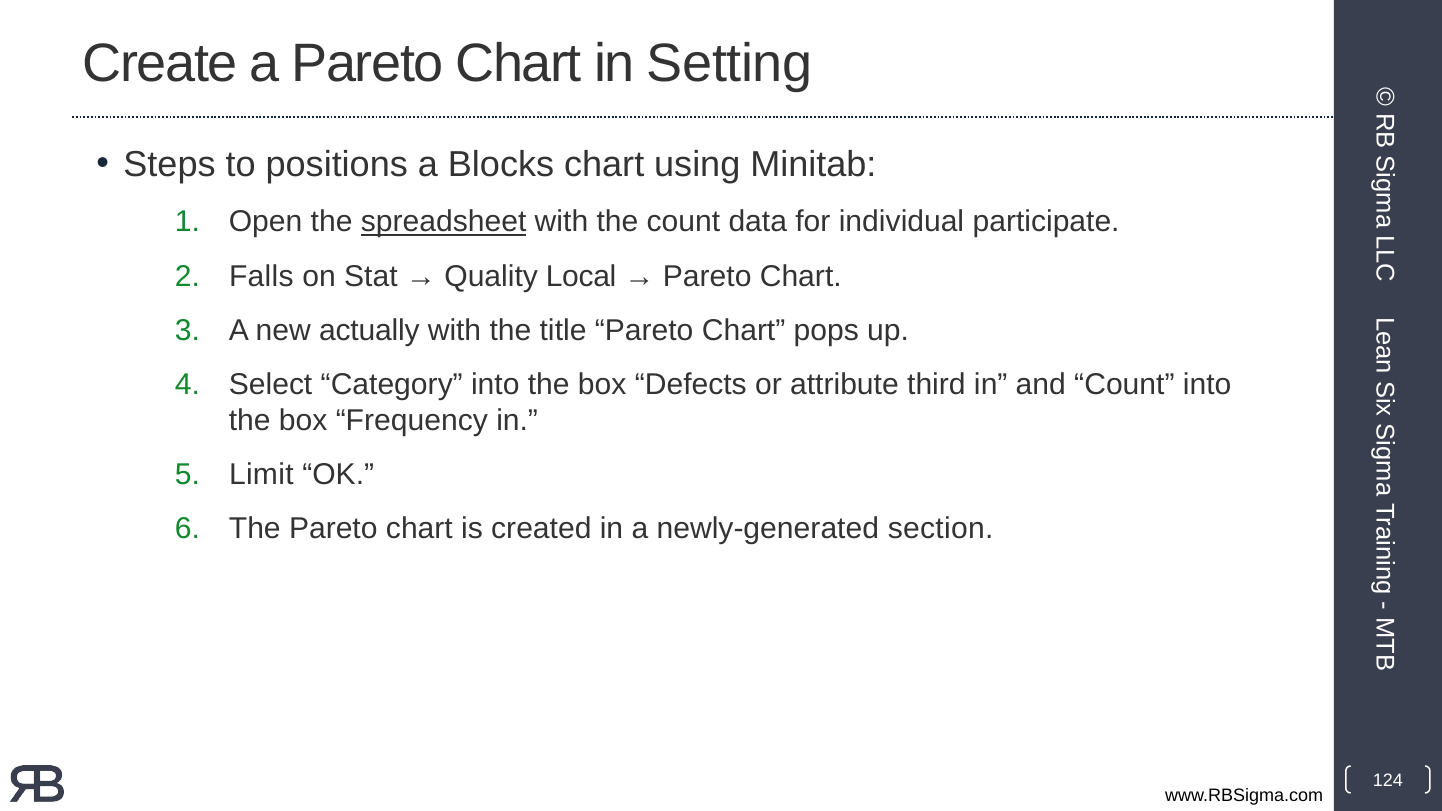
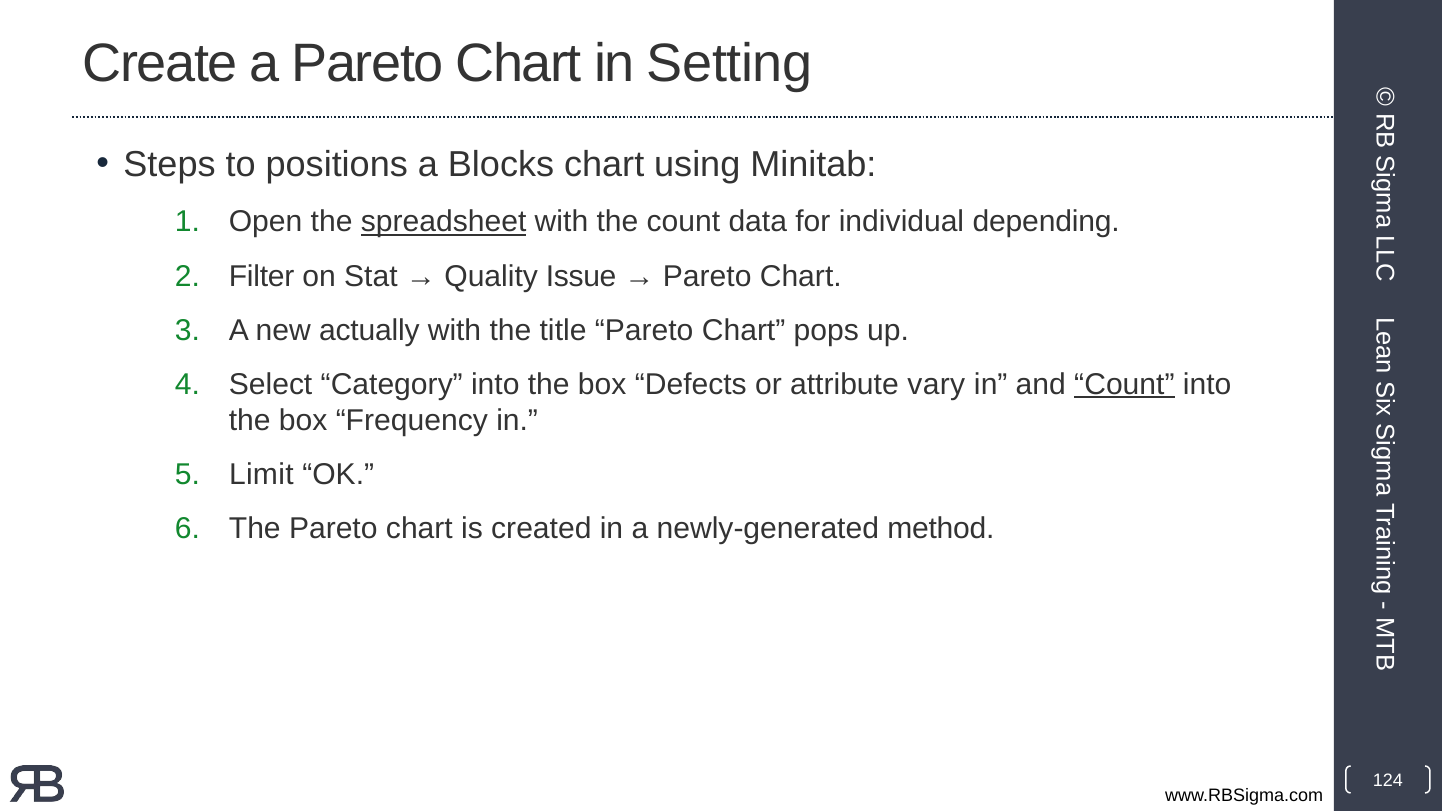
participate: participate -> depending (1046, 222)
Falls: Falls -> Filter (262, 276)
Local: Local -> Issue (581, 276)
third: third -> vary (936, 384)
Count underline: none -> present (1124, 384)
section: section -> method (941, 529)
